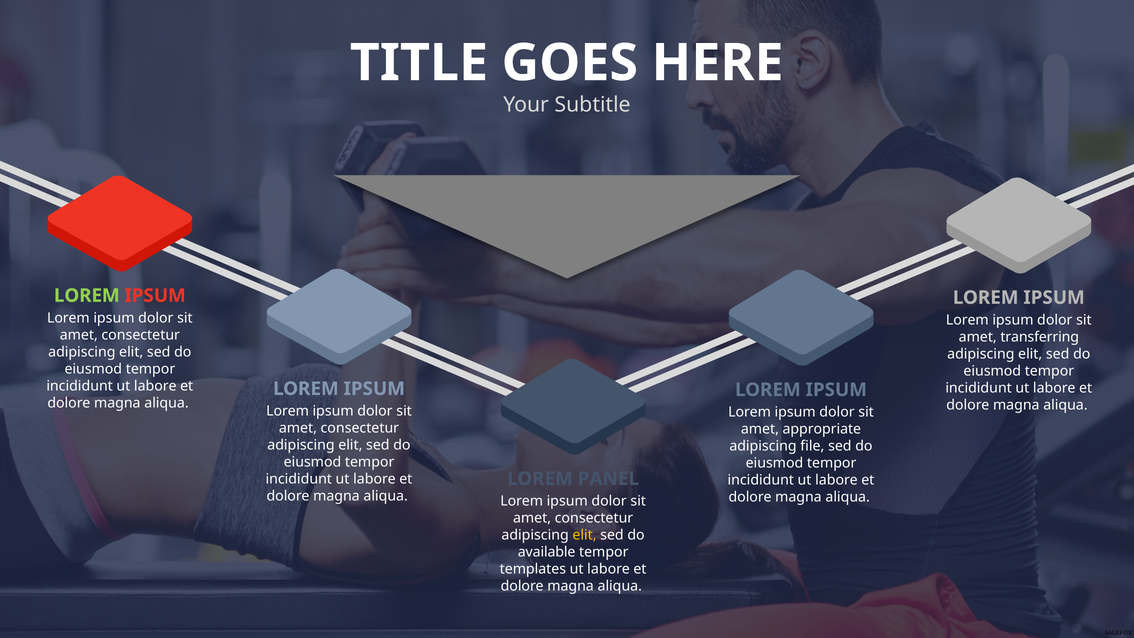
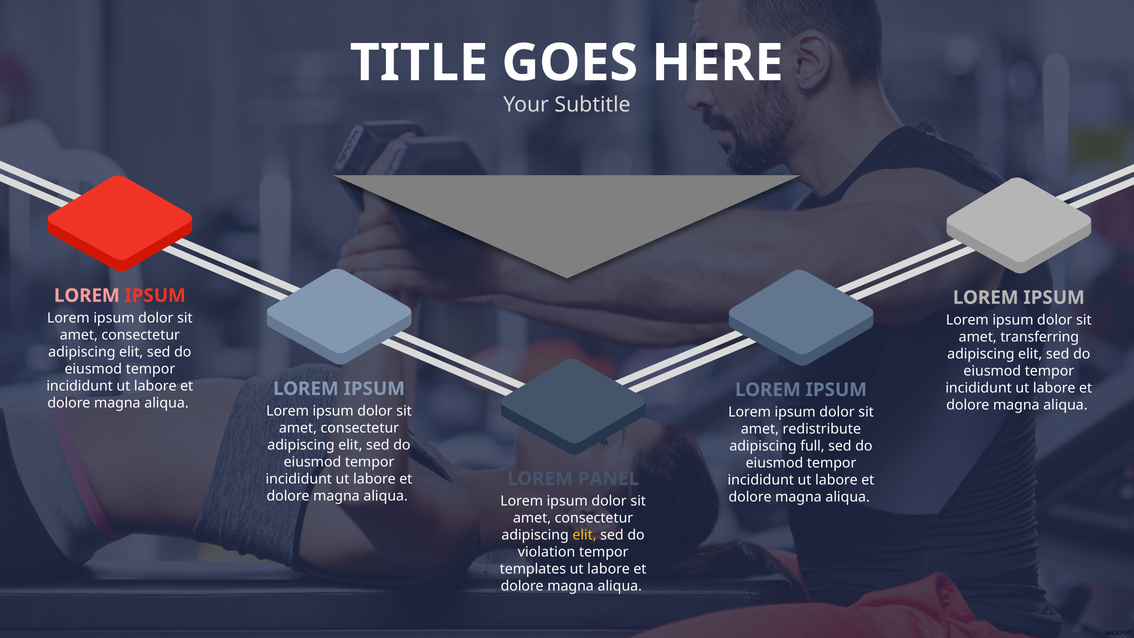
LOREM colour: light green -> pink (87, 296)
appropriate: appropriate -> redistribute (822, 429)
file: file -> full (812, 446)
available: available -> violation (547, 552)
